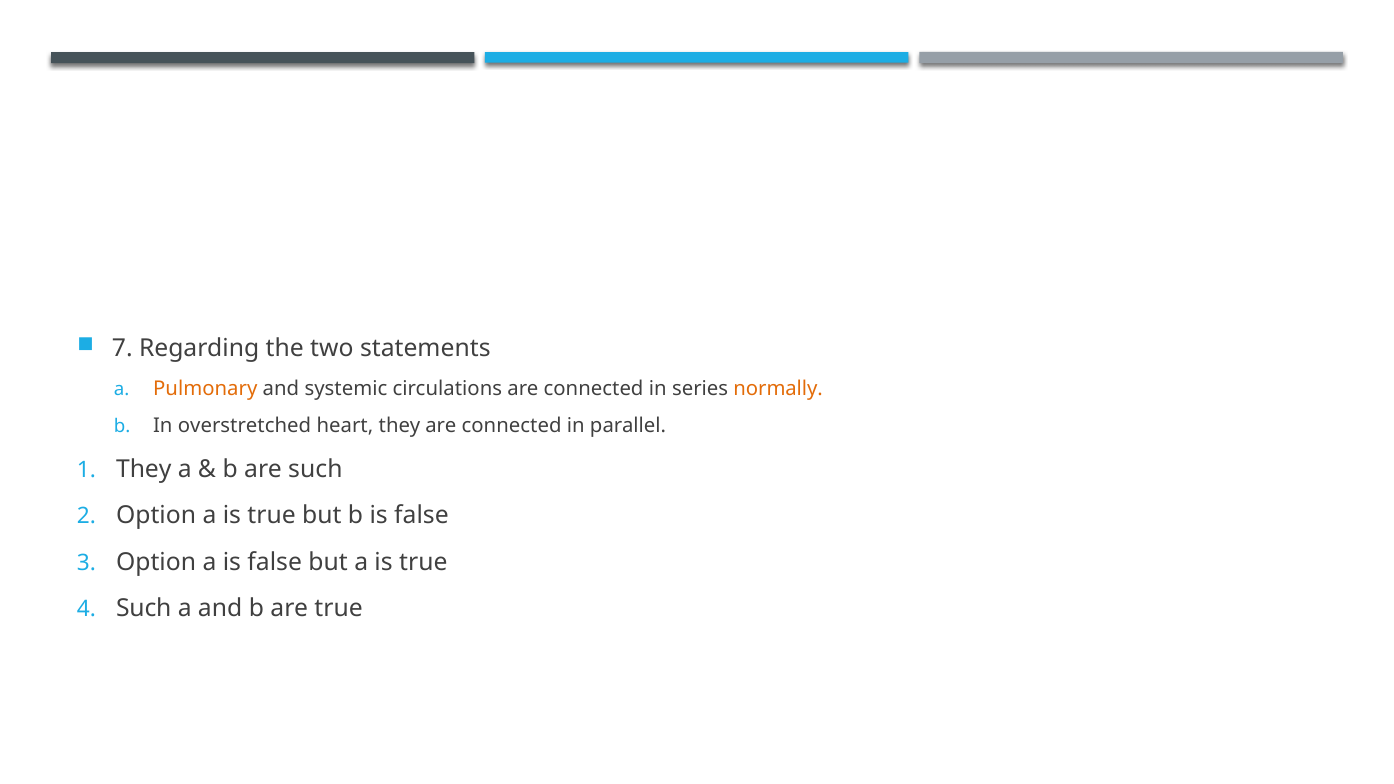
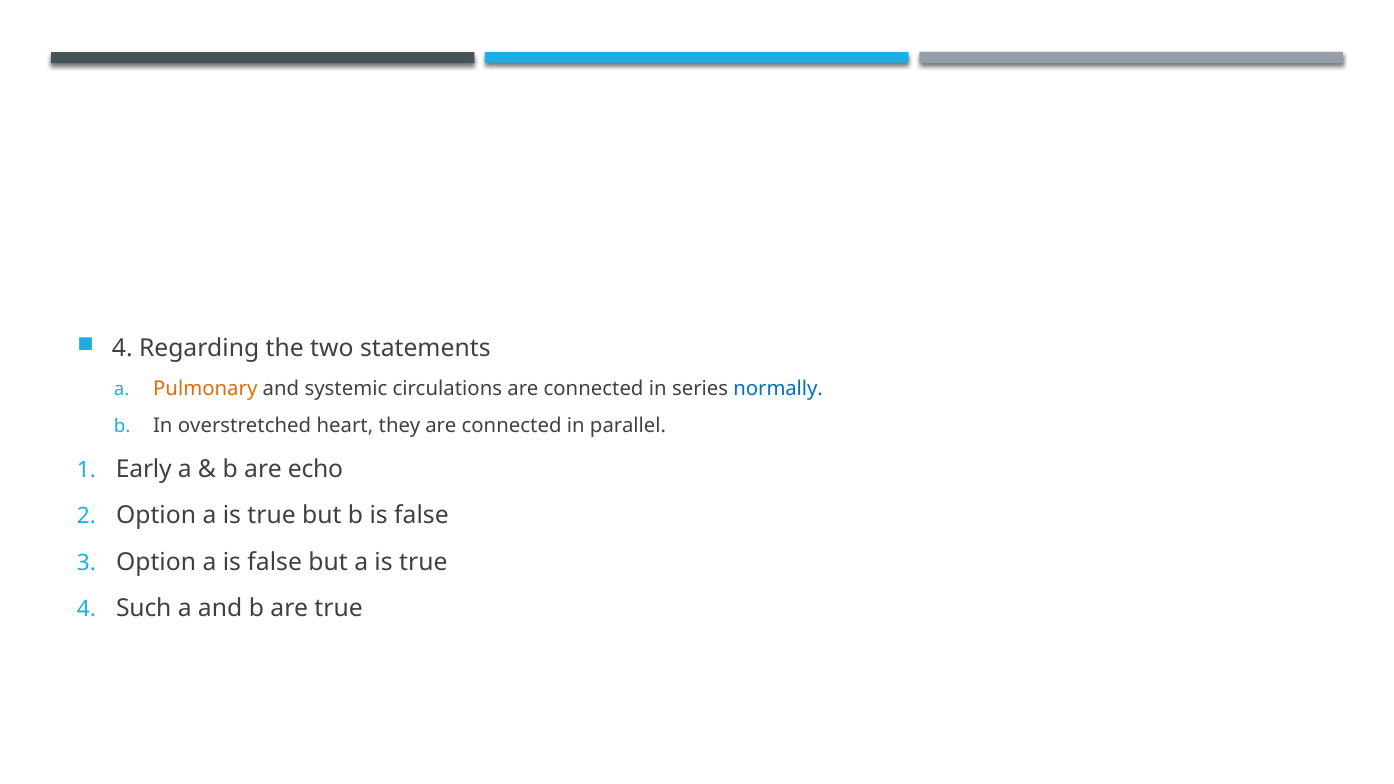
7: 7 -> 4 (122, 349)
normally colour: orange -> blue (778, 388)
1 They: They -> Early (144, 470)
are such: such -> echo (316, 470)
